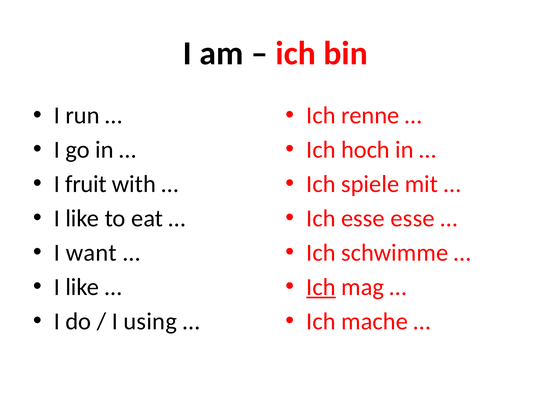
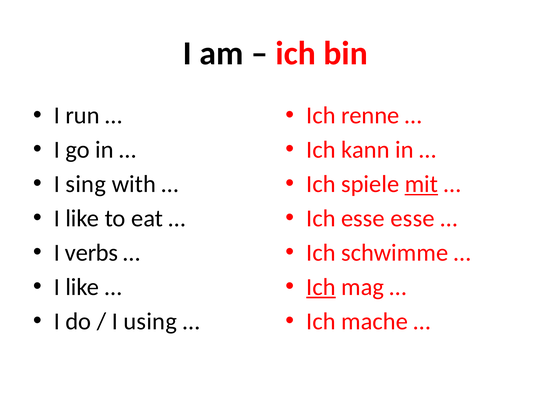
hoch: hoch -> kann (365, 150)
fruit: fruit -> sing (86, 184)
mit underline: none -> present (421, 184)
want: want -> verbs (92, 253)
